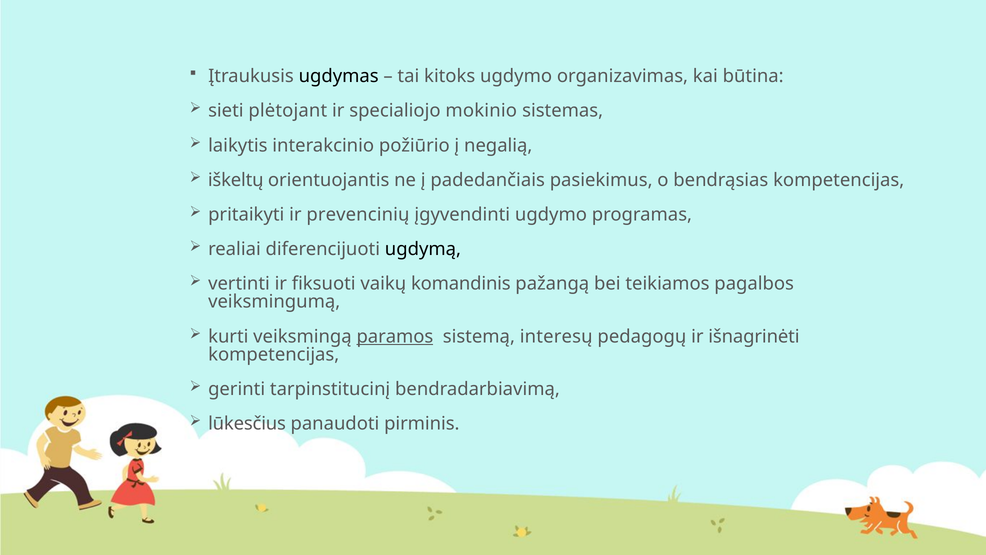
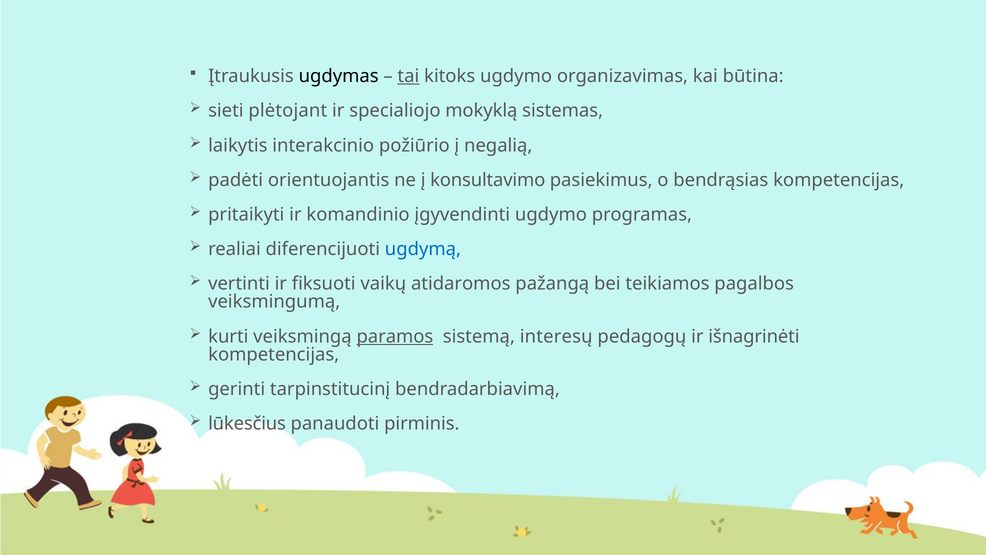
tai underline: none -> present (408, 76)
mokinio: mokinio -> mokyklą (481, 111)
iškeltų: iškeltų -> padėti (236, 180)
padedančiais: padedančiais -> konsultavimo (488, 180)
prevencinių: prevencinių -> komandinio (358, 215)
ugdymą colour: black -> blue (423, 249)
komandinis: komandinis -> atidaromos (461, 284)
